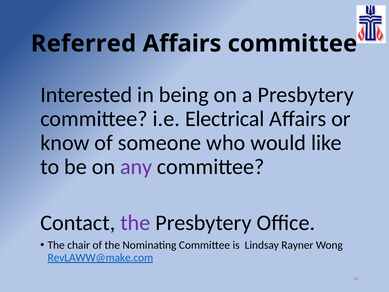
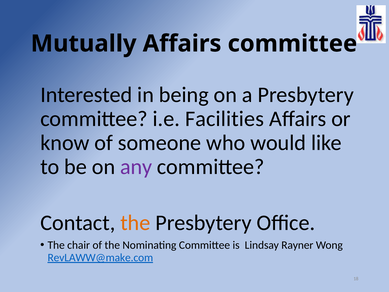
Referred: Referred -> Mutually (84, 44)
Electrical: Electrical -> Facilities (225, 119)
the colour: purple -> orange (135, 223)
